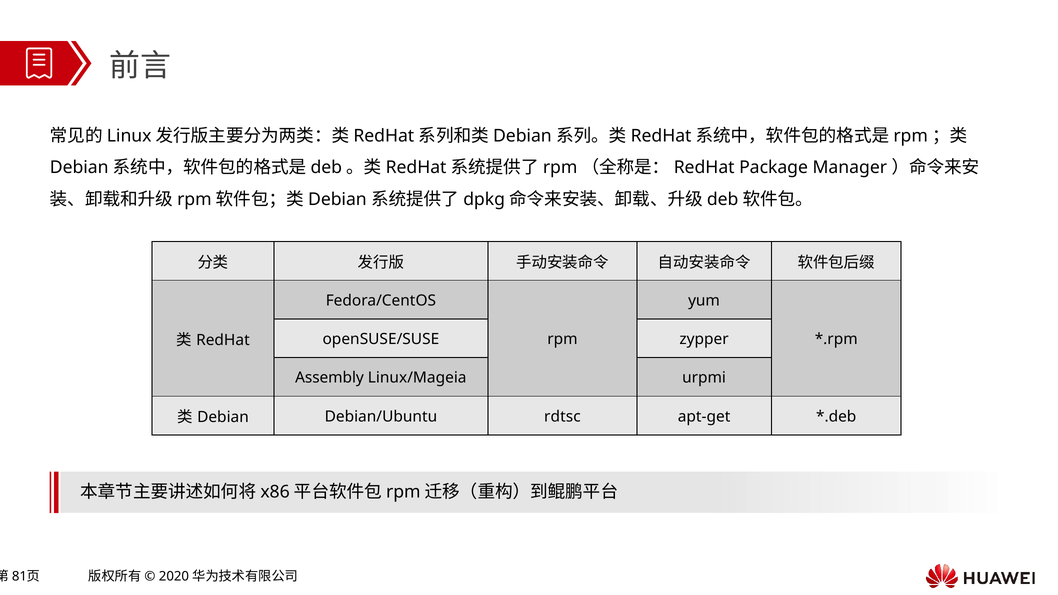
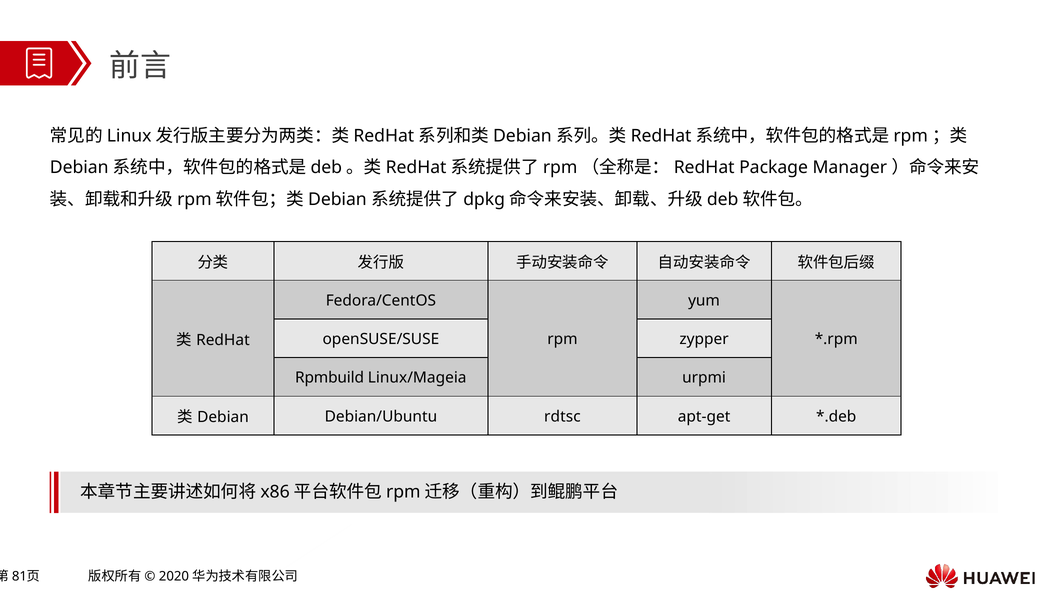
Assembly: Assembly -> Rpmbuild (330, 378)
